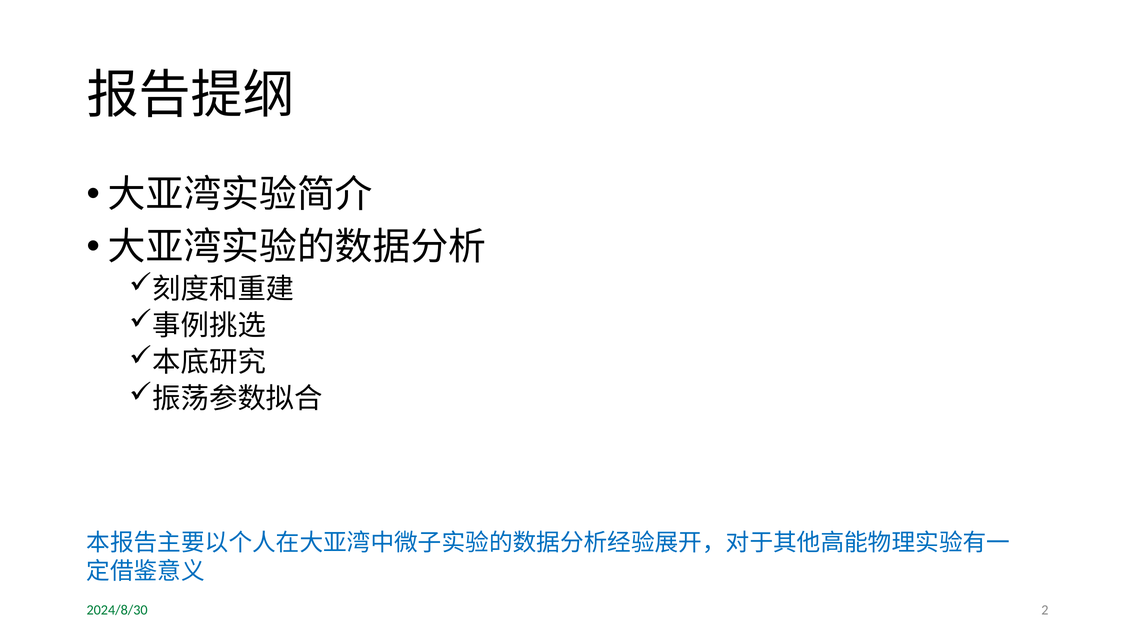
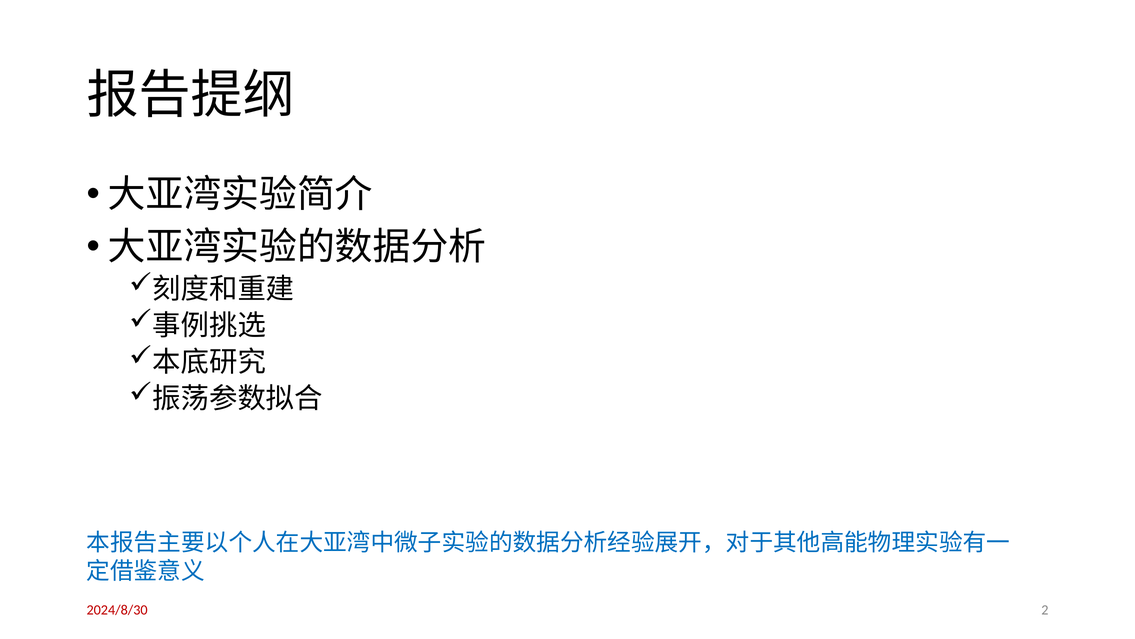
2024/8/30 colour: green -> red (117, 610)
